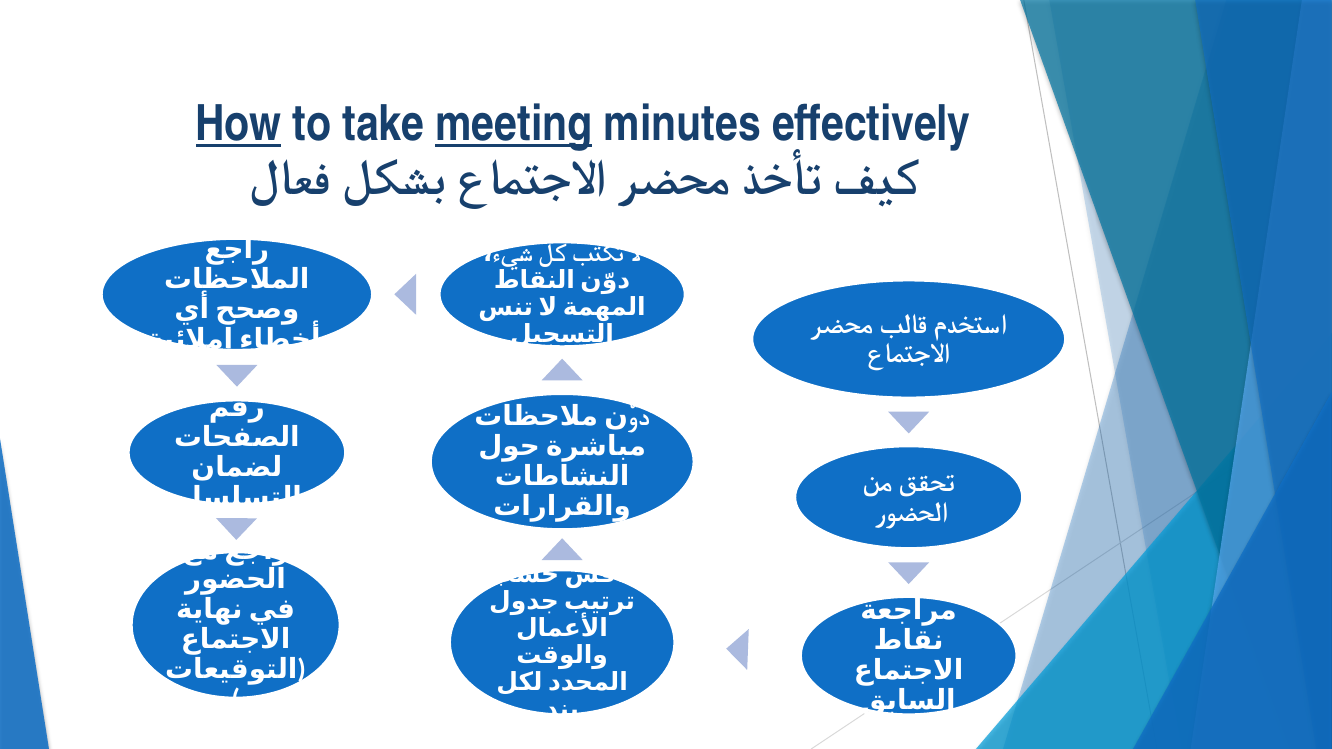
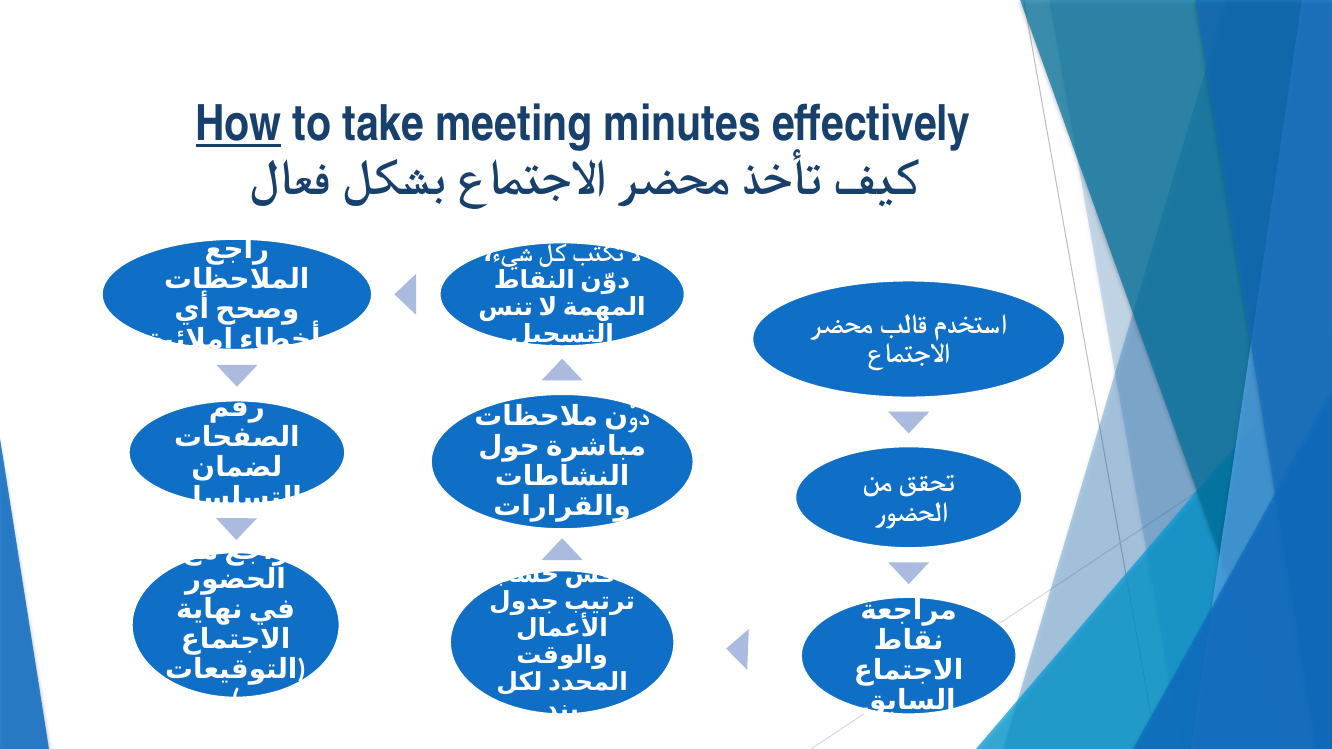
meeting underline: present -> none (514, 124)
